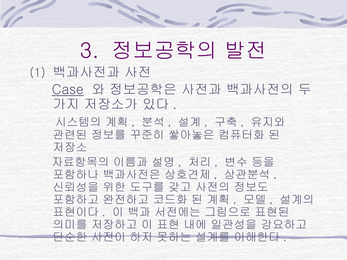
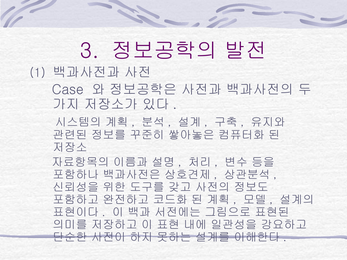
Case underline: present -> none (68, 90)
